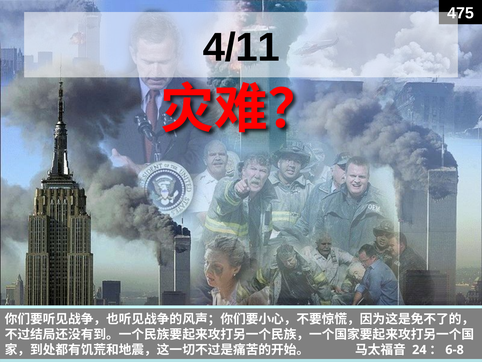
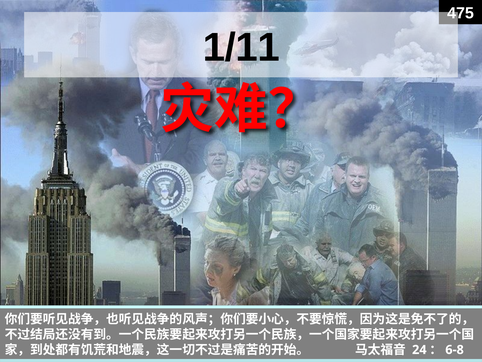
4/11: 4/11 -> 1/11 (241, 47)
